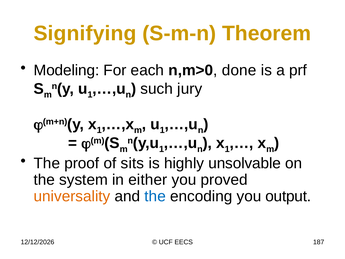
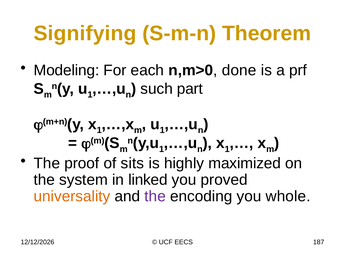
jury: jury -> part (190, 89)
unsolvable: unsolvable -> maximized (245, 163)
either: either -> linked (148, 180)
the colour: blue -> purple (155, 196)
output: output -> whole (288, 196)
